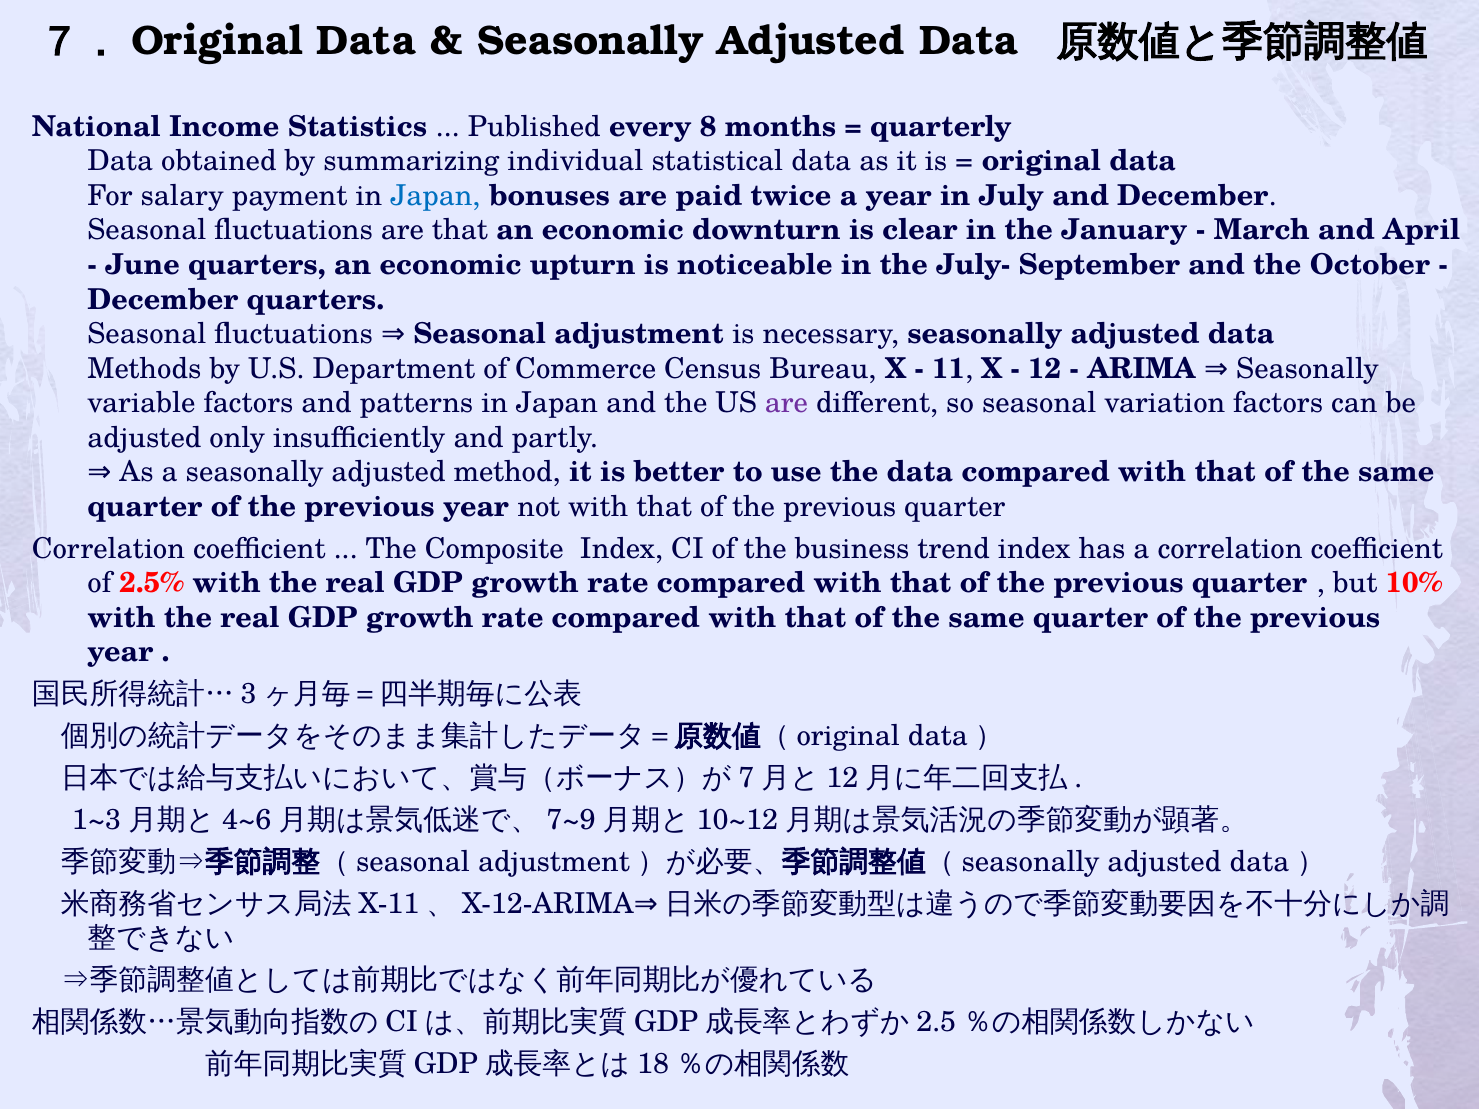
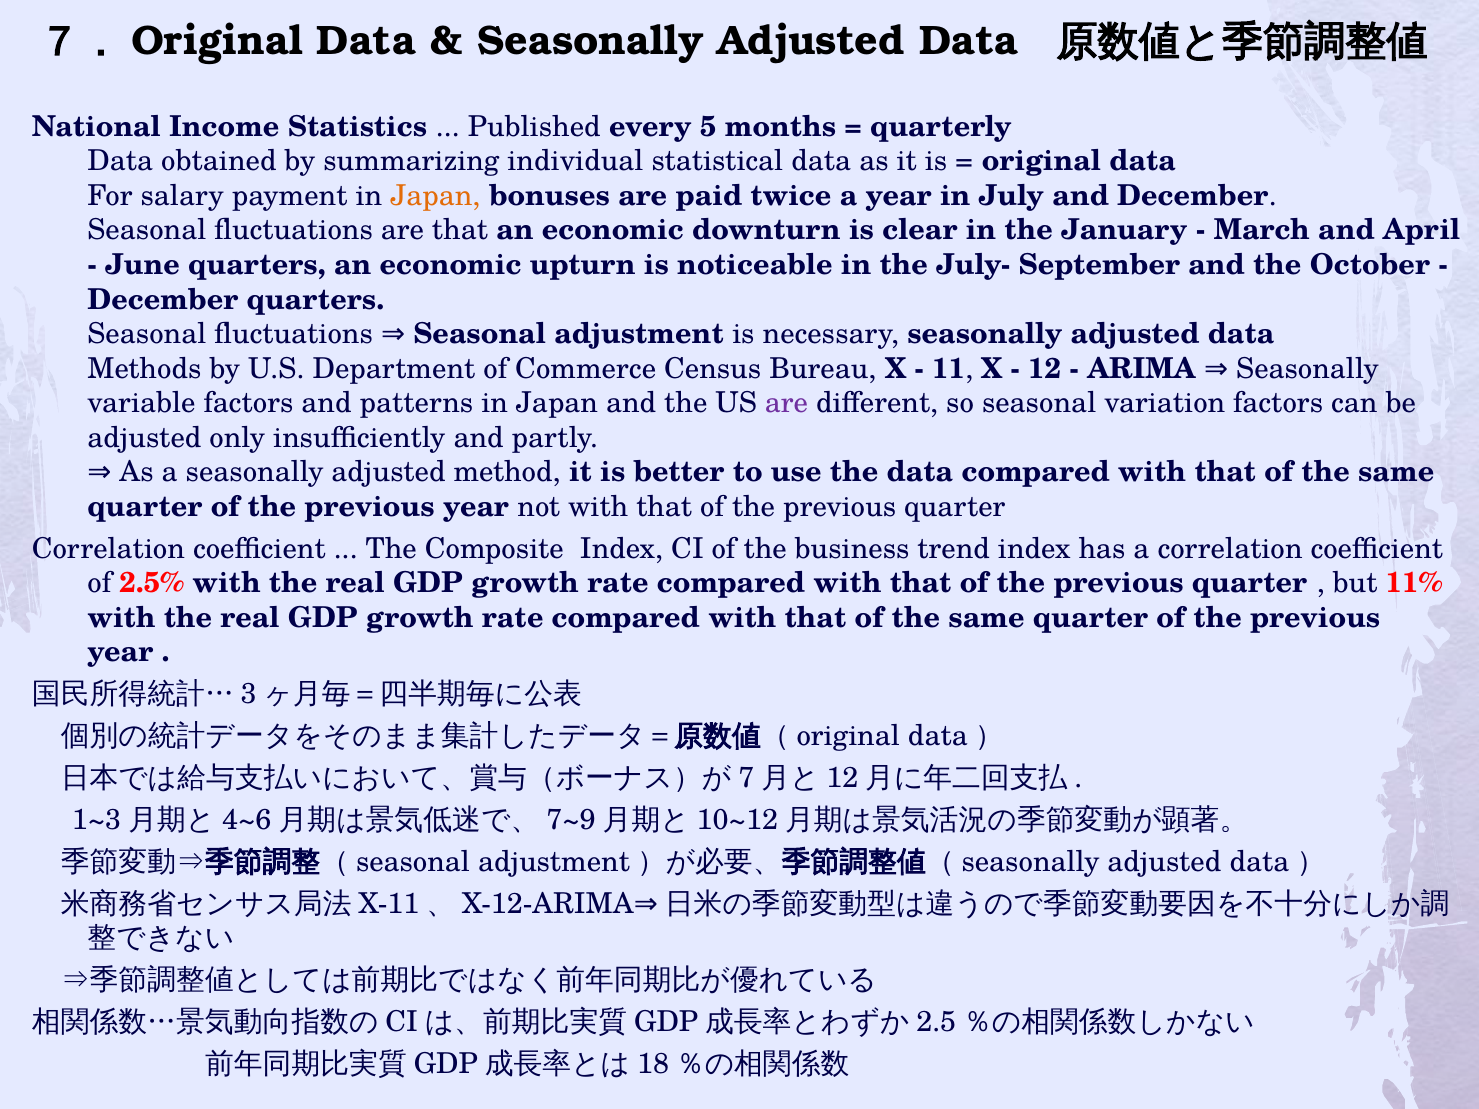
8: 8 -> 5 (708, 127)
Japan colour: blue -> orange (435, 196)
10%: 10% -> 11% (1414, 583)
